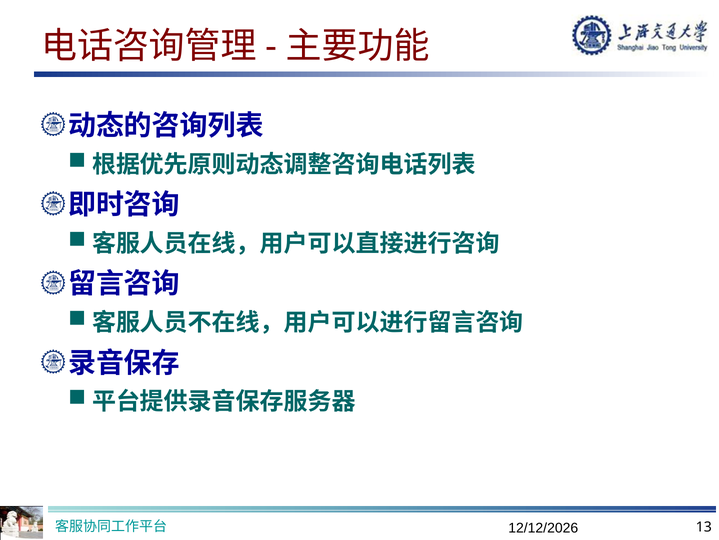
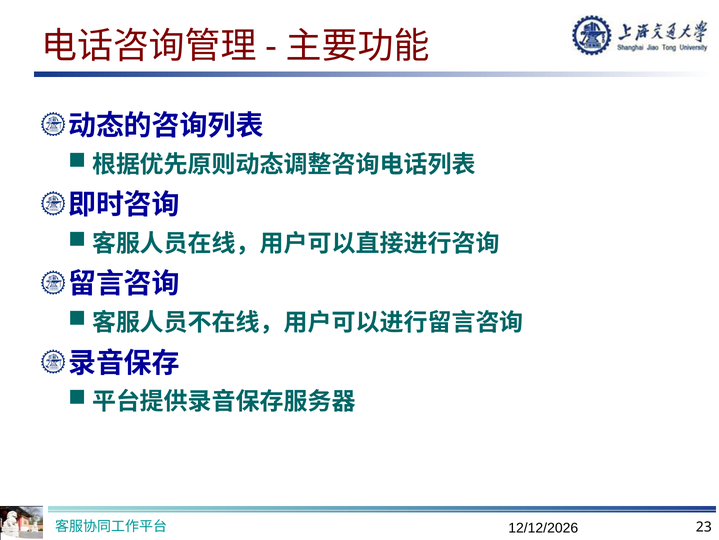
13: 13 -> 23 (704, 526)
